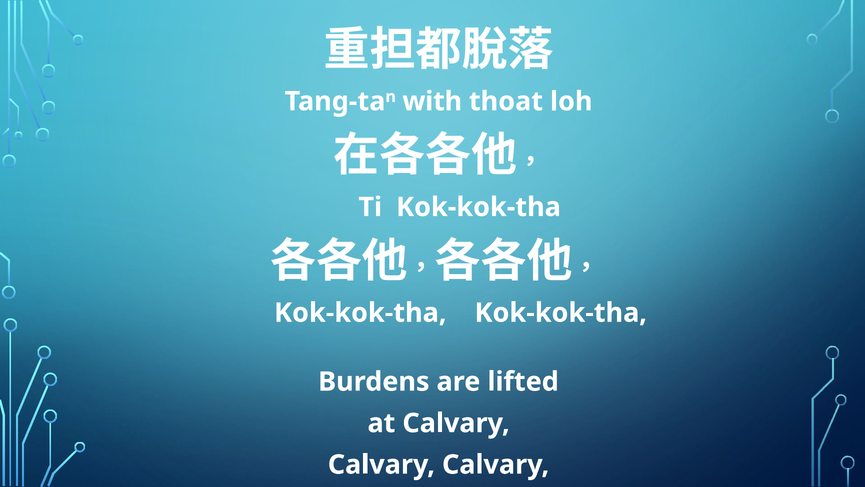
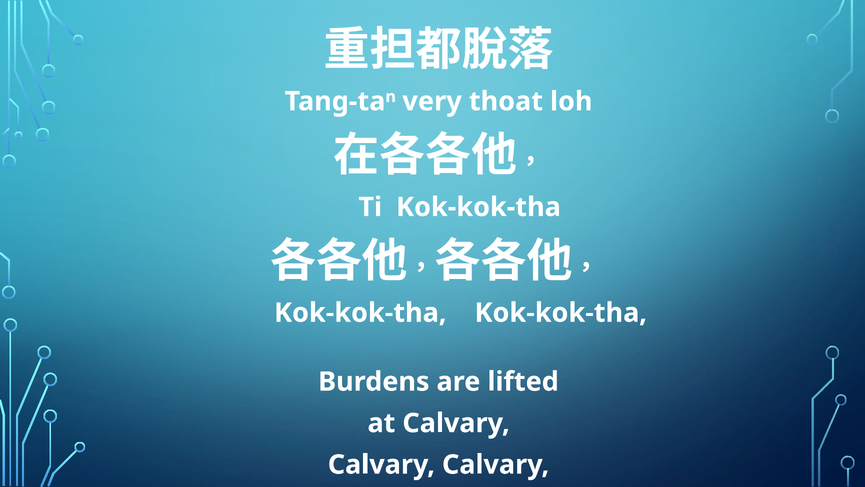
with: with -> very (432, 101)
